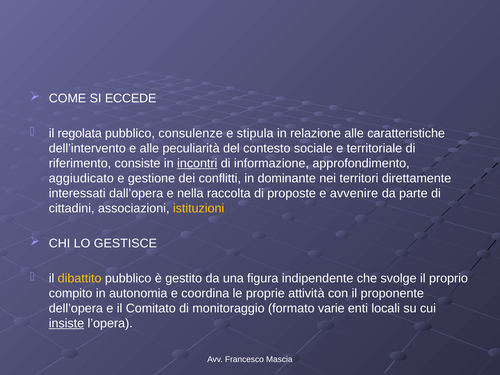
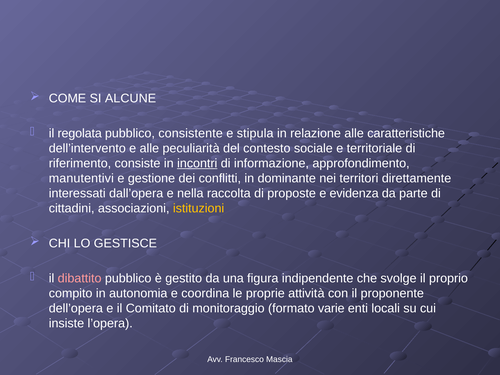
ECCEDE: ECCEDE -> ALCUNE (131, 98)
consulenze: consulenze -> consistente (191, 133)
aggiudicato: aggiudicato -> manutentivi (81, 178)
avvenire: avvenire -> evidenza (354, 193)
dibattito colour: yellow -> pink (80, 278)
insiste underline: present -> none (66, 323)
